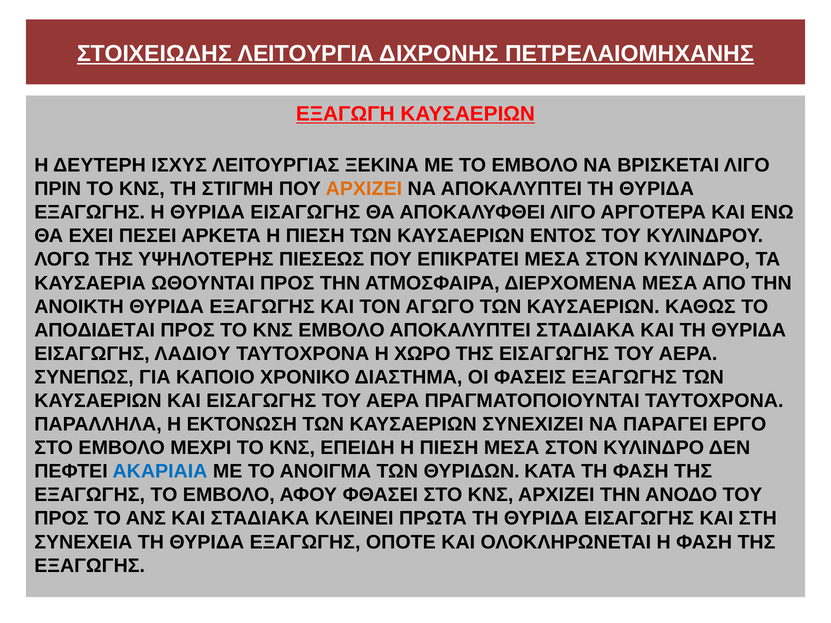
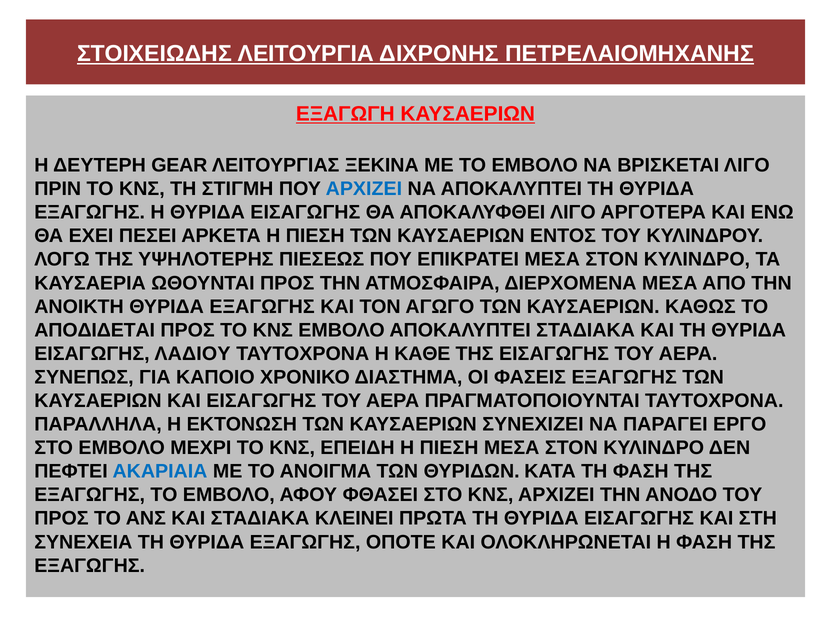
ΙΣΧΥΣ: ΙΣΧΥΣ -> GEAR (179, 165)
ΑΡΧΙΖΕΙ colour: orange -> blue (364, 189)
ΧΩΡΟ: ΧΩΡΟ -> ΚΑΘΕ (422, 354)
